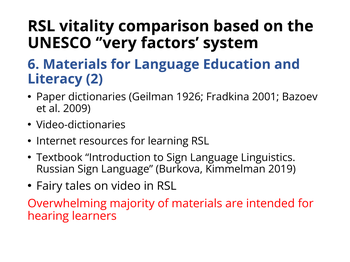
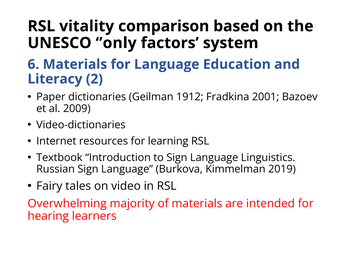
’very: ’very -> ’only (116, 43)
1926: 1926 -> 1912 (190, 97)
